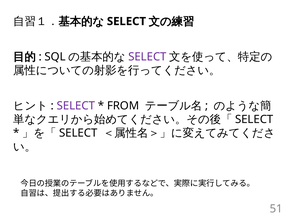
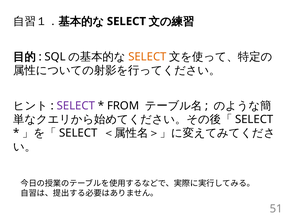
SELECT colour: purple -> orange (147, 57)
